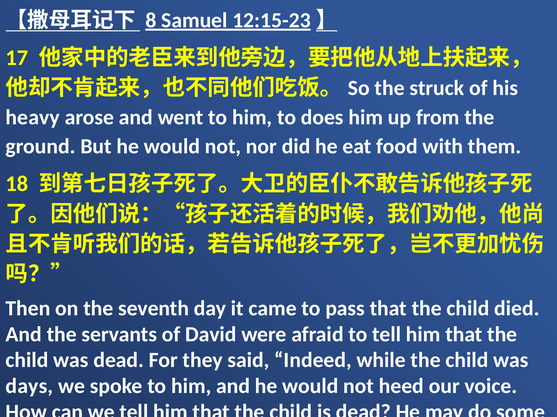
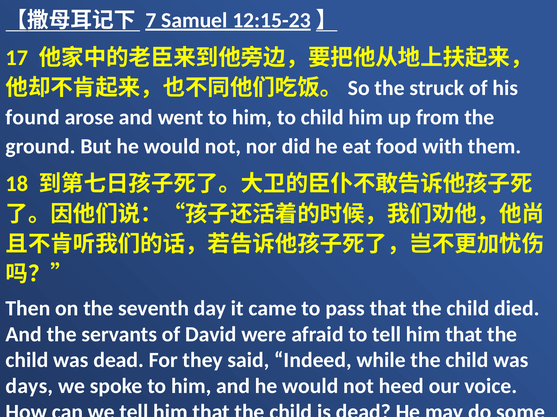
8: 8 -> 7 (151, 20)
heavy: heavy -> found (33, 118)
to does: does -> child (322, 118)
